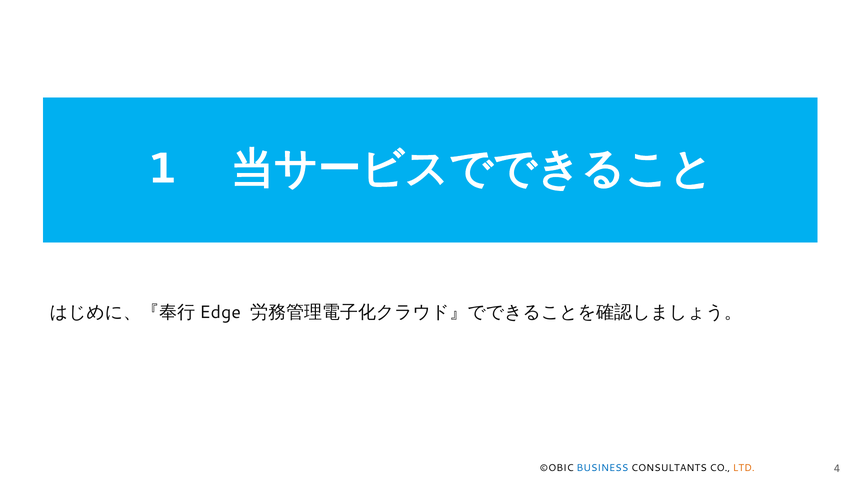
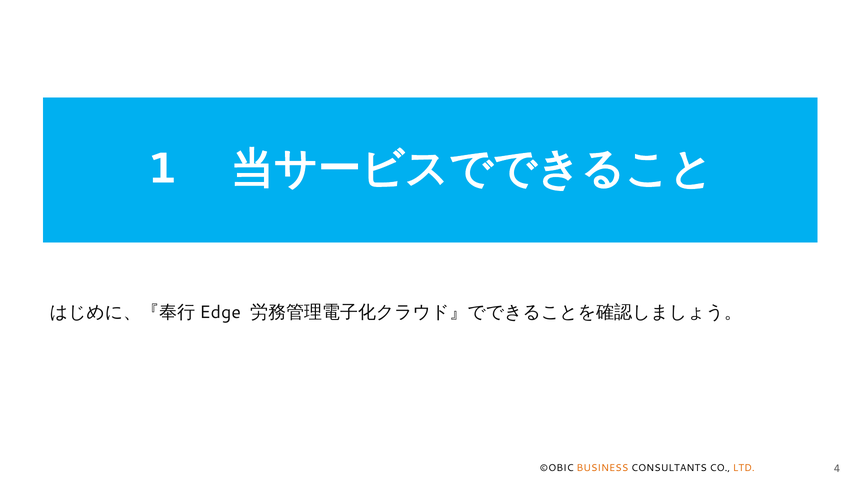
BUSINESS colour: blue -> orange (602, 468)
